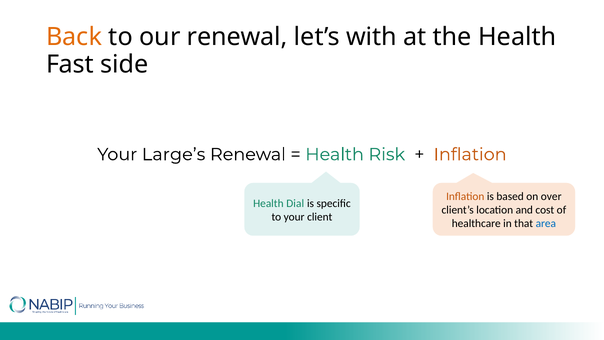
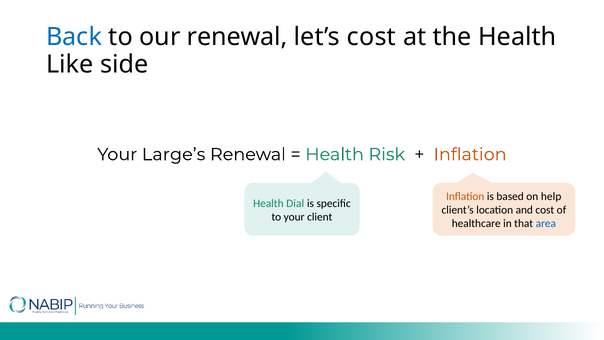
Back colour: orange -> blue (74, 37)
let’s with: with -> cost (371, 37)
Fast: Fast -> Like (70, 64)
over: over -> help (551, 196)
